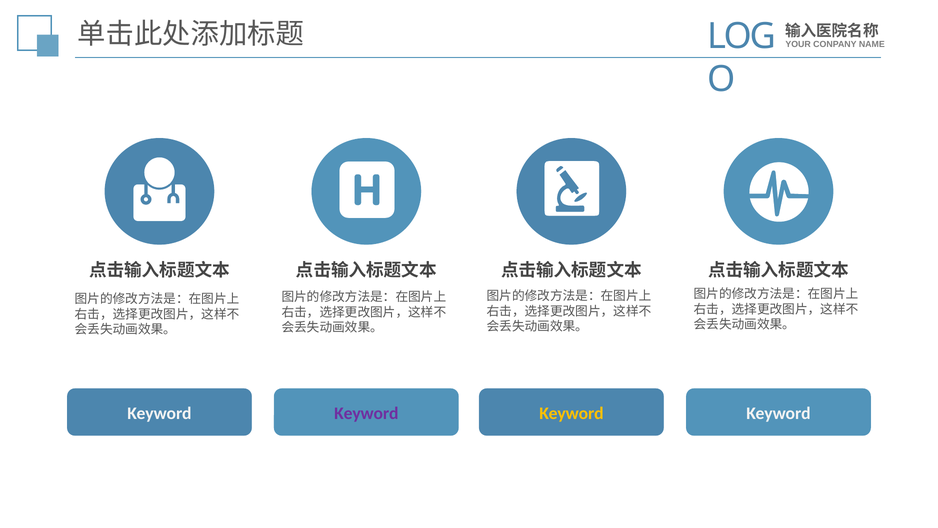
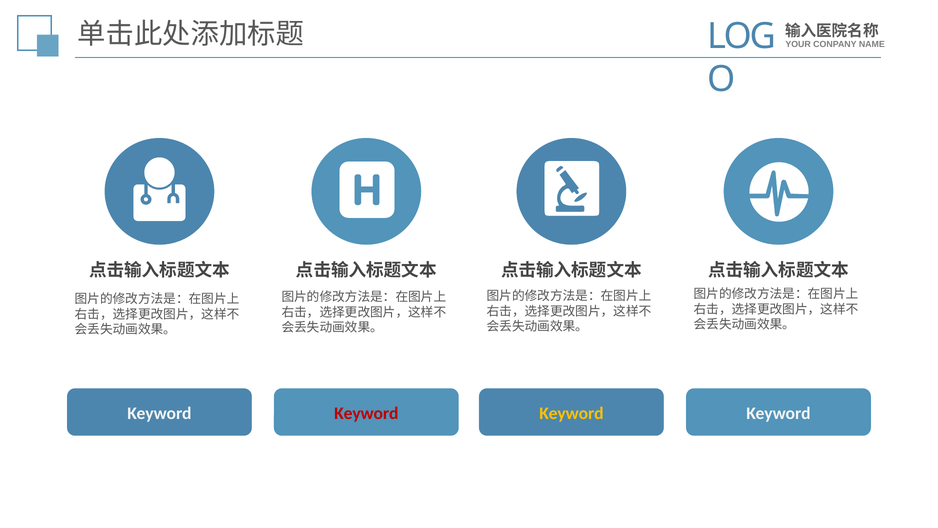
Keyword colour: purple -> red (366, 413)
